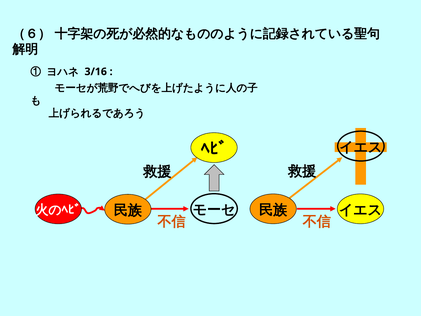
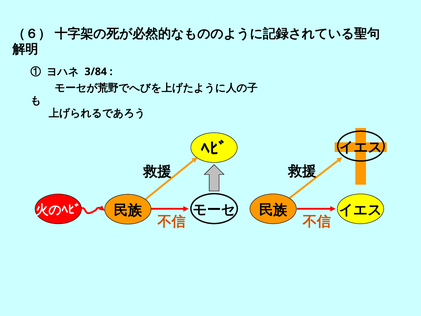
3/16: 3/16 -> 3/84 (96, 72)
